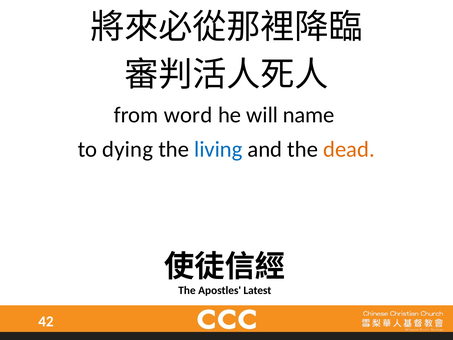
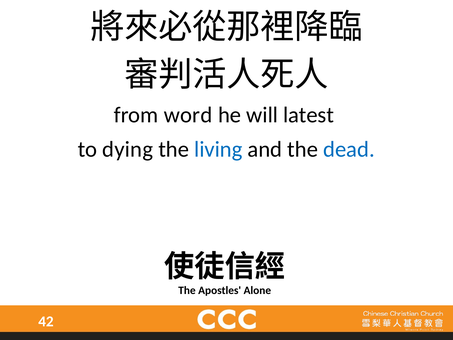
name: name -> latest (309, 115)
dead colour: orange -> blue (349, 149)
Latest: Latest -> Alone (257, 290)
